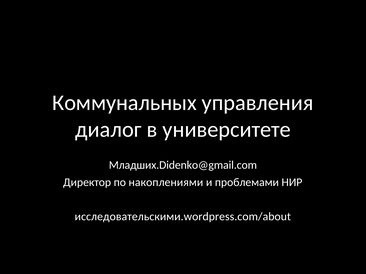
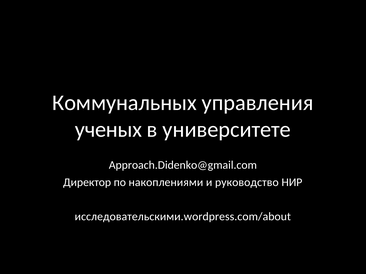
диалог: диалог -> ученых (108, 130)
Младших.Didenko@gmail.com: Младших.Didenko@gmail.com -> Approach.Didenko@gmail.com (183, 165)
проблемами: проблемами -> руководство (247, 182)
